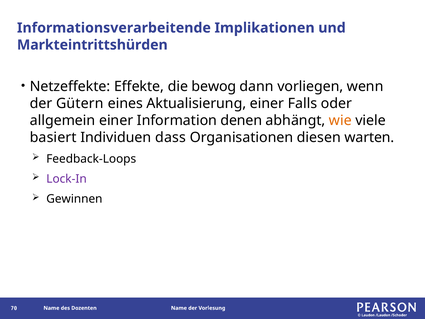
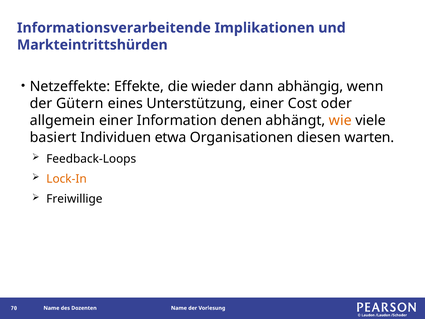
bewog: bewog -> wieder (214, 86)
vorliegen: vorliegen -> abhängig (310, 86)
Aktualisierung: Aktualisierung -> Unterstützung (196, 103)
Falls: Falls -> Cost (302, 103)
dass: dass -> etwa (171, 137)
Lock-In colour: purple -> orange (67, 179)
Gewinnen: Gewinnen -> Freiwillige (74, 199)
